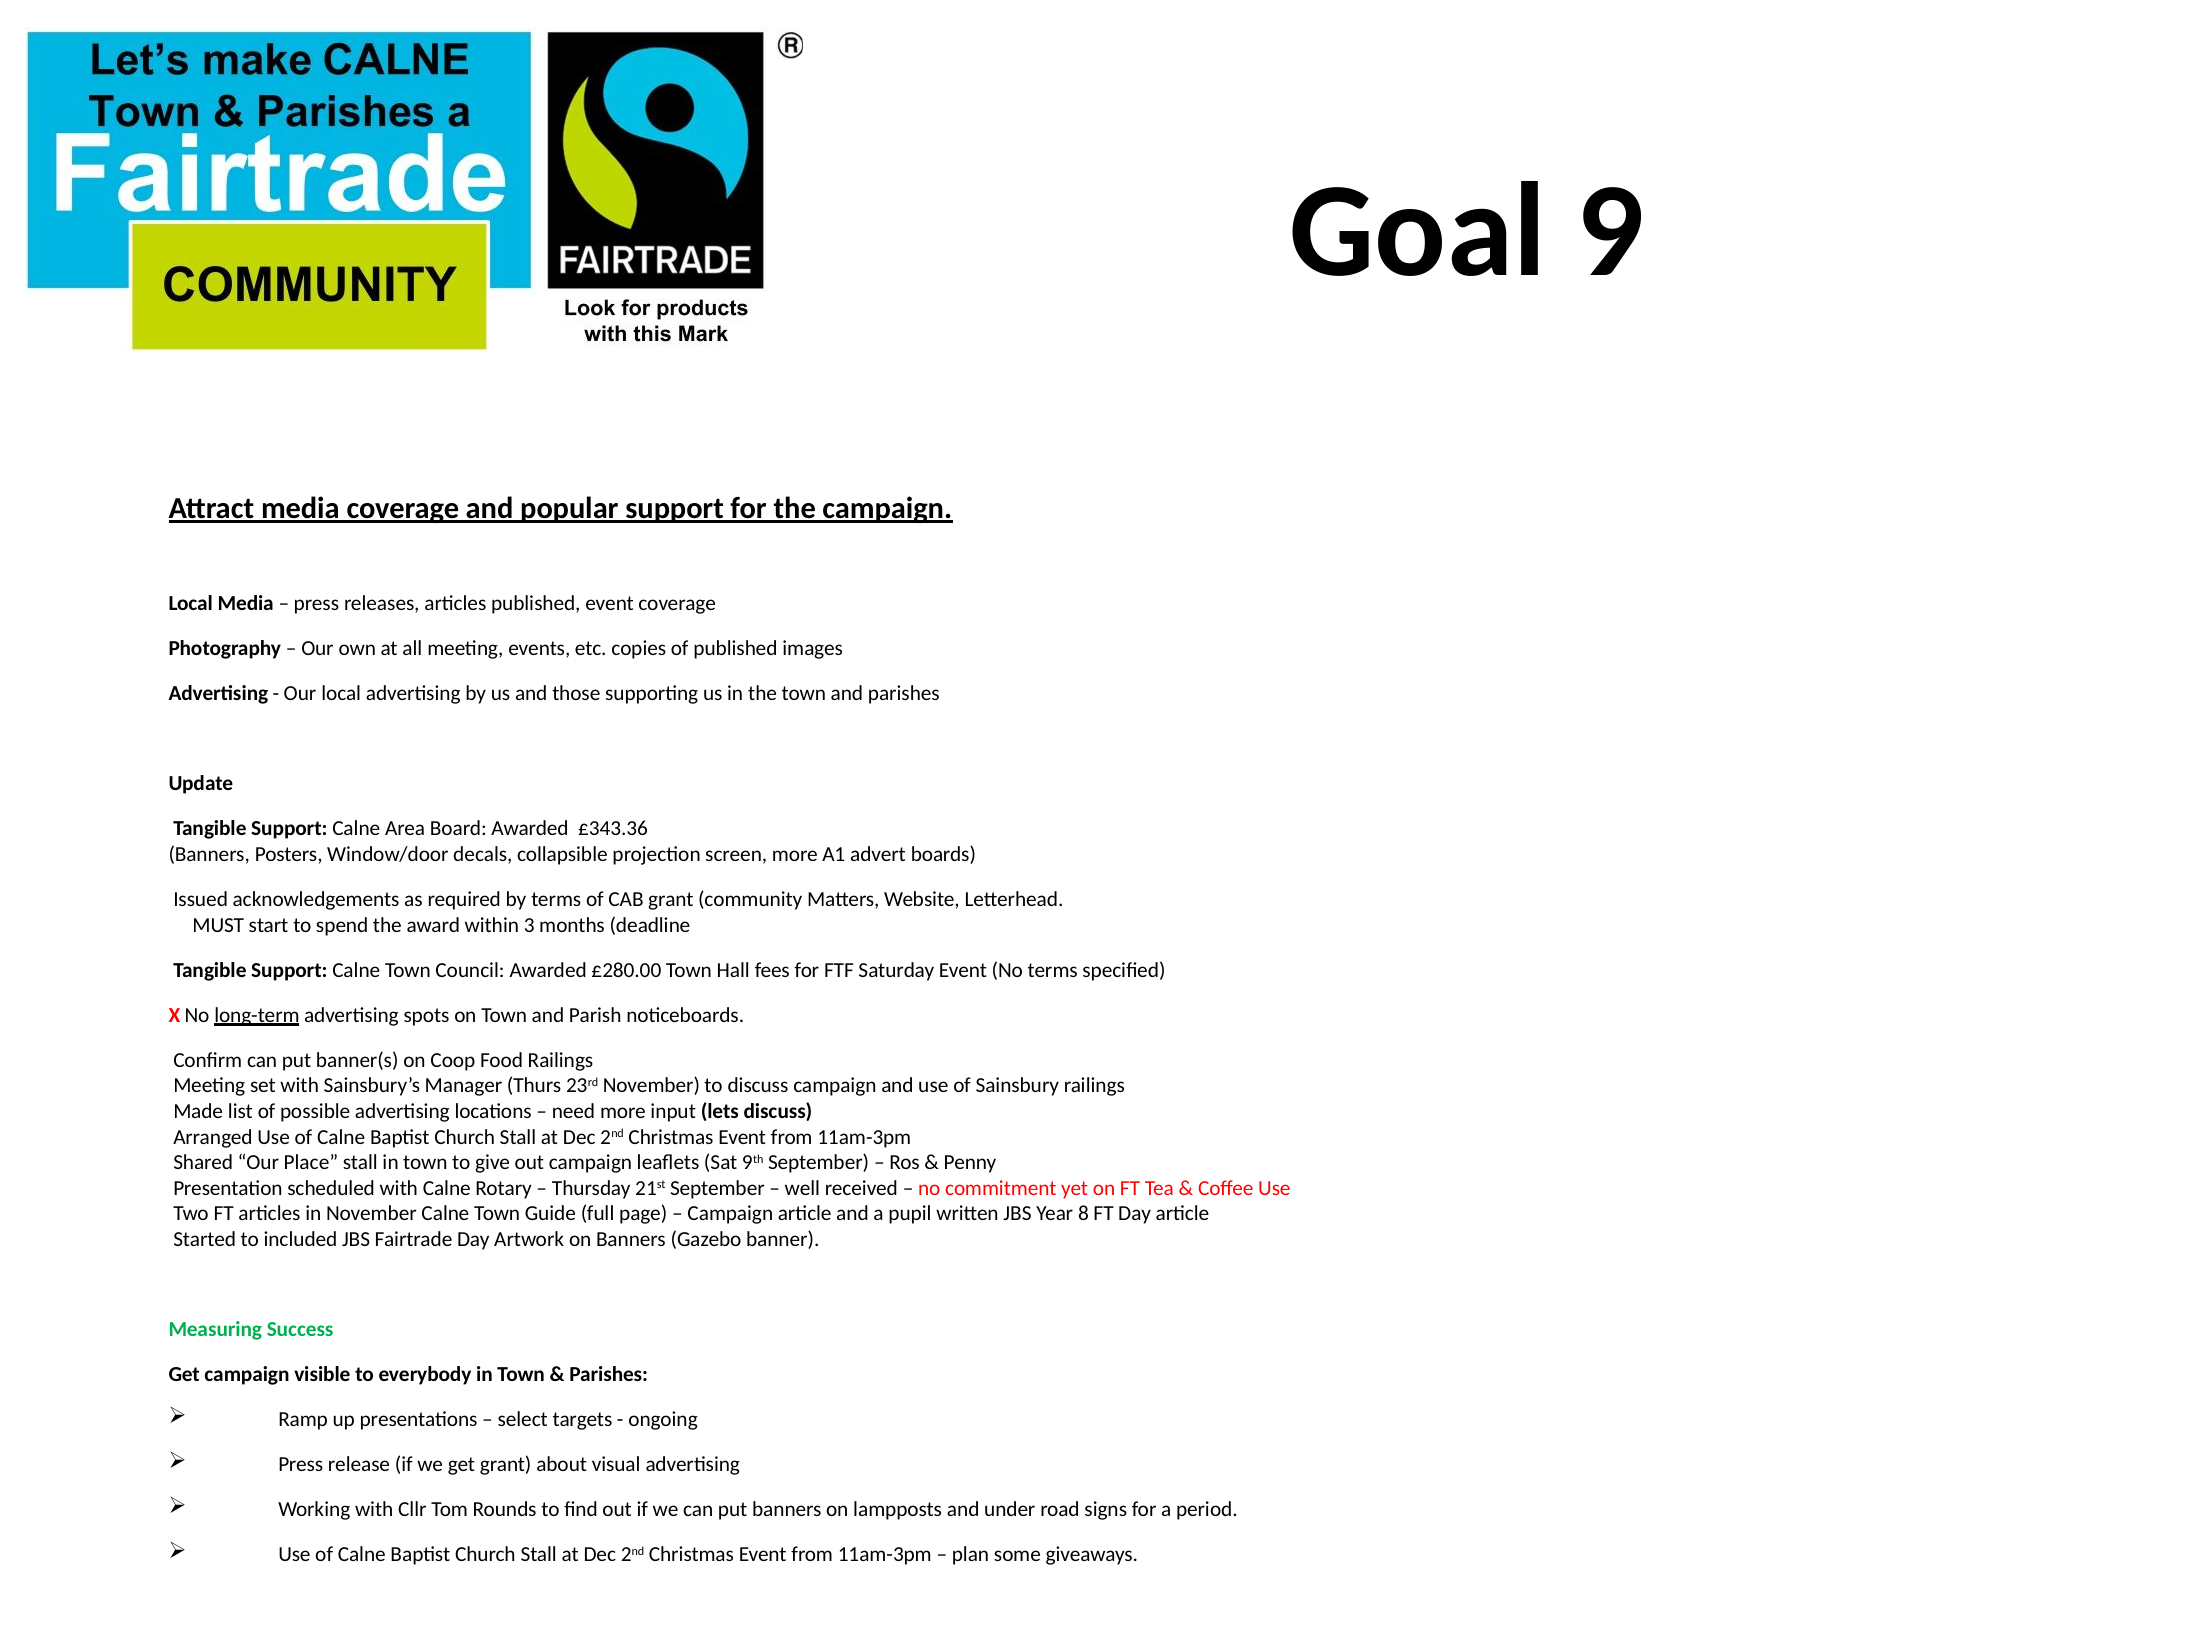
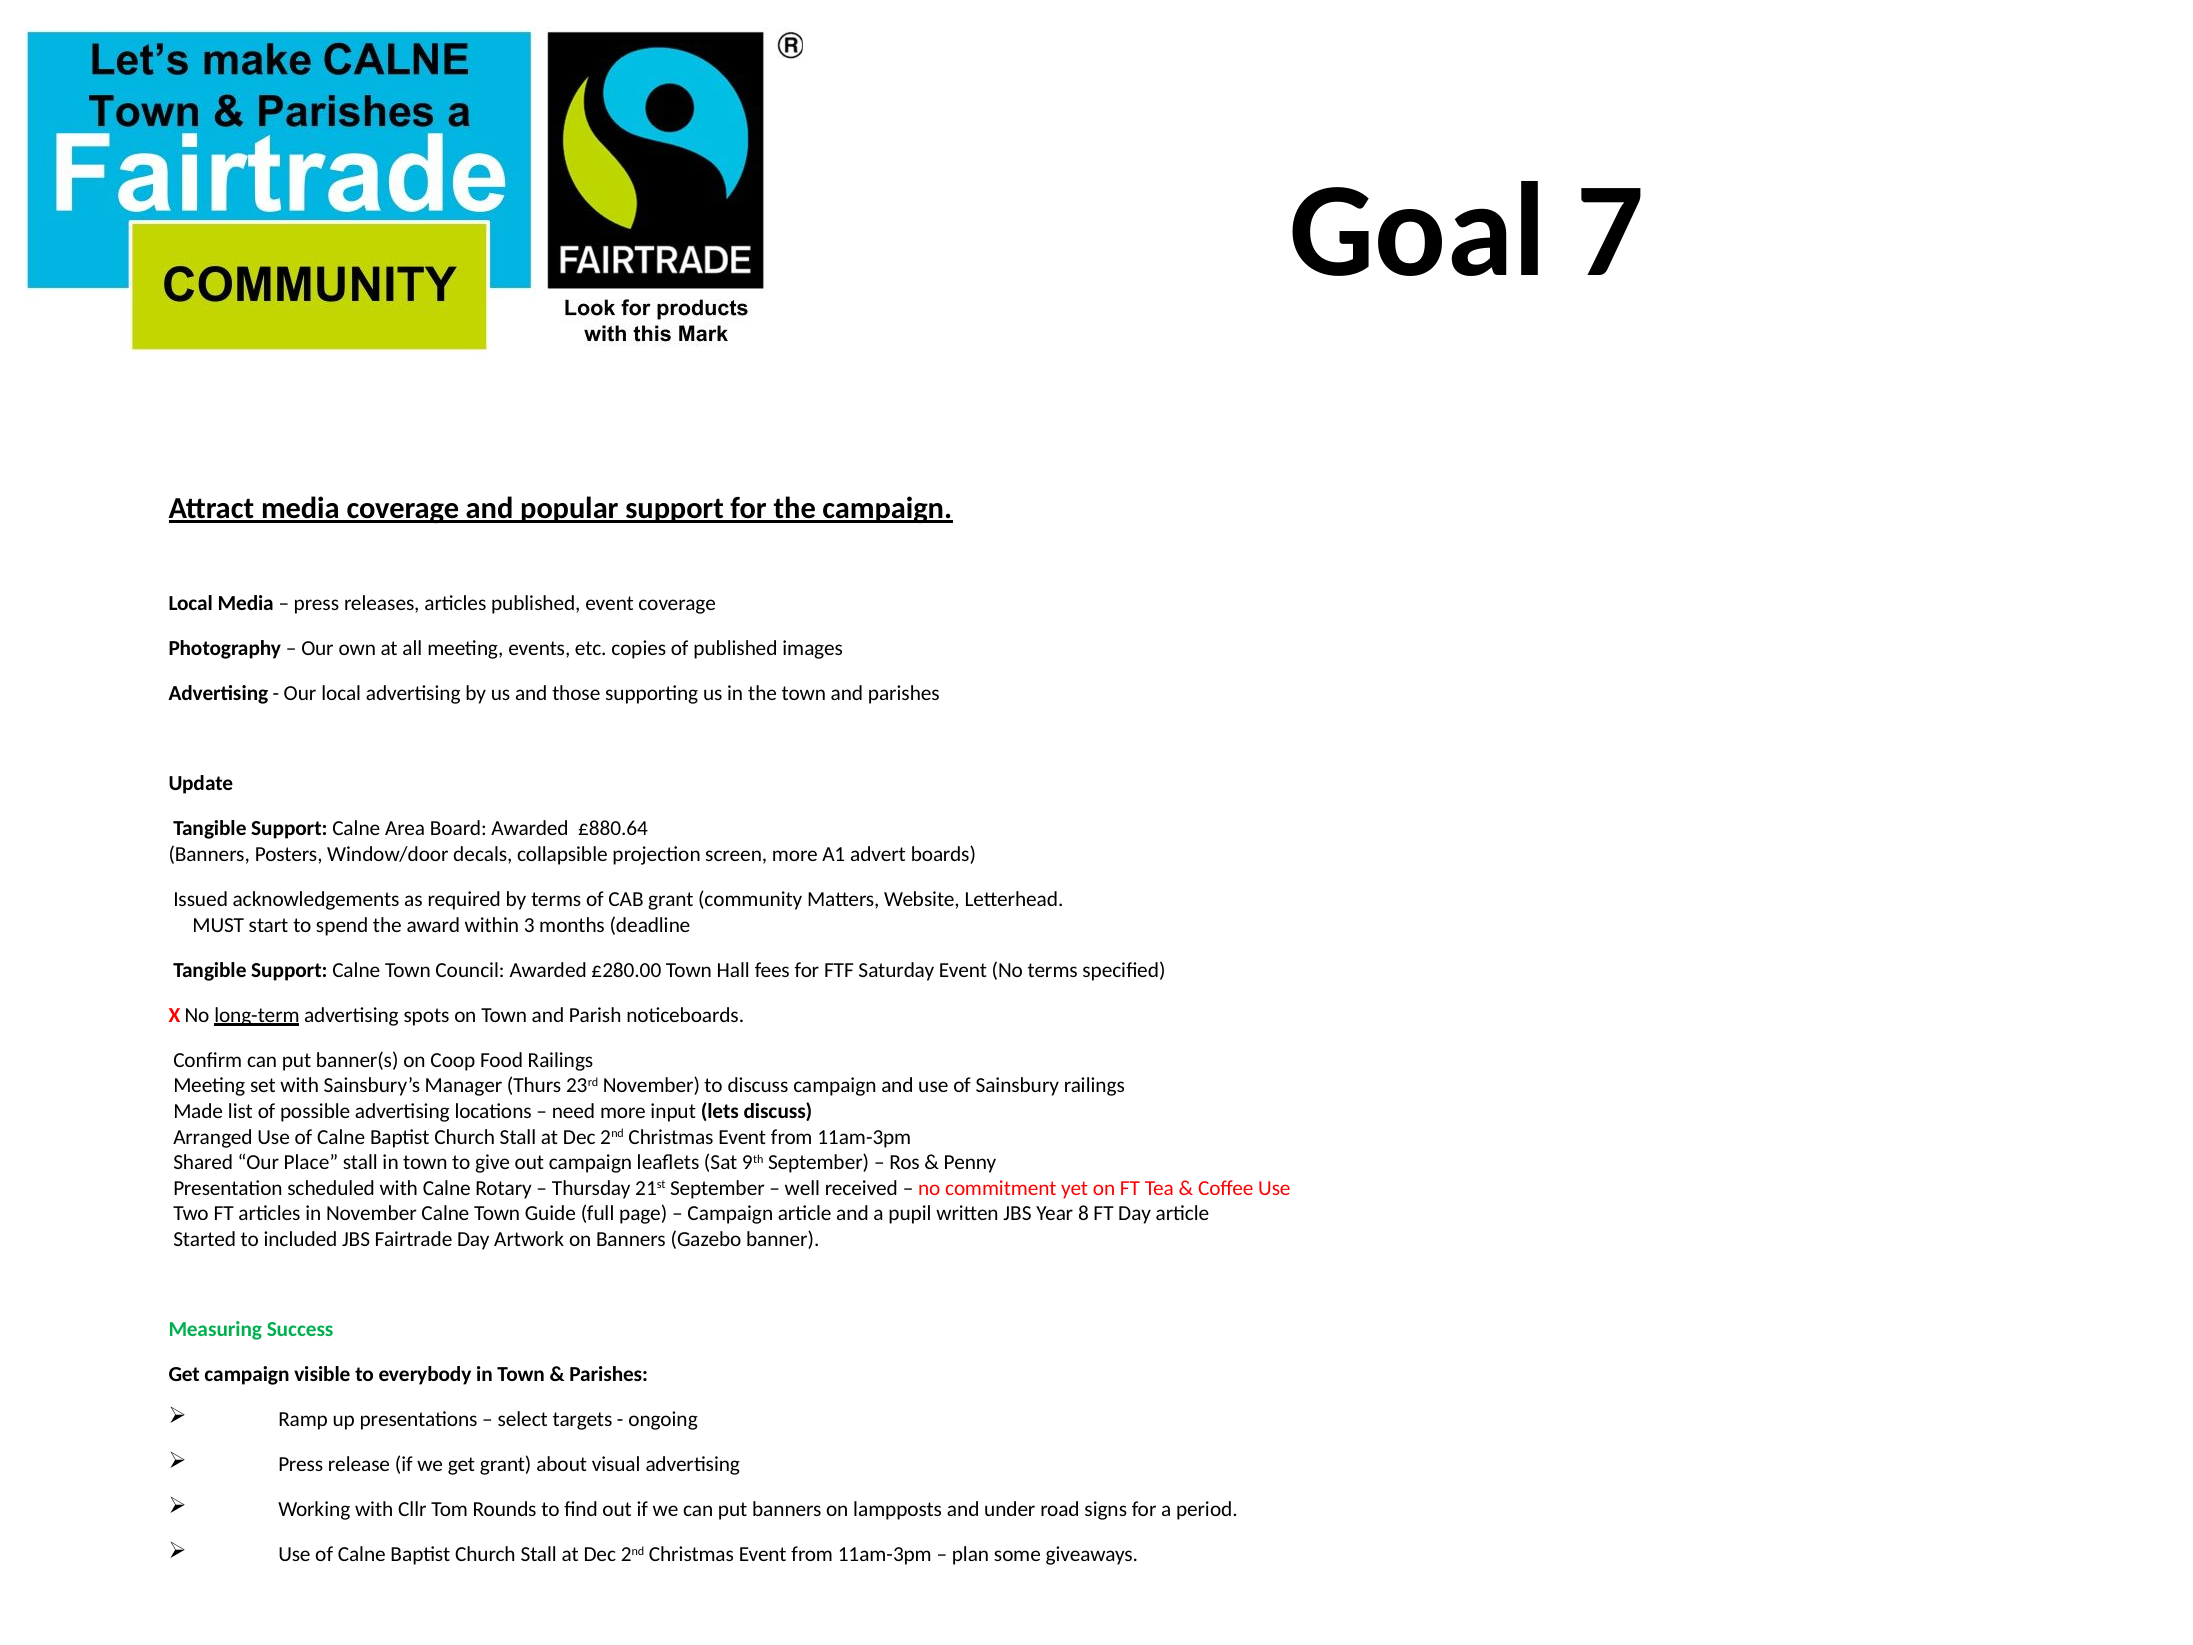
9: 9 -> 7 (1610, 231)
£343.36: £343.36 -> £880.64 (613, 829)
